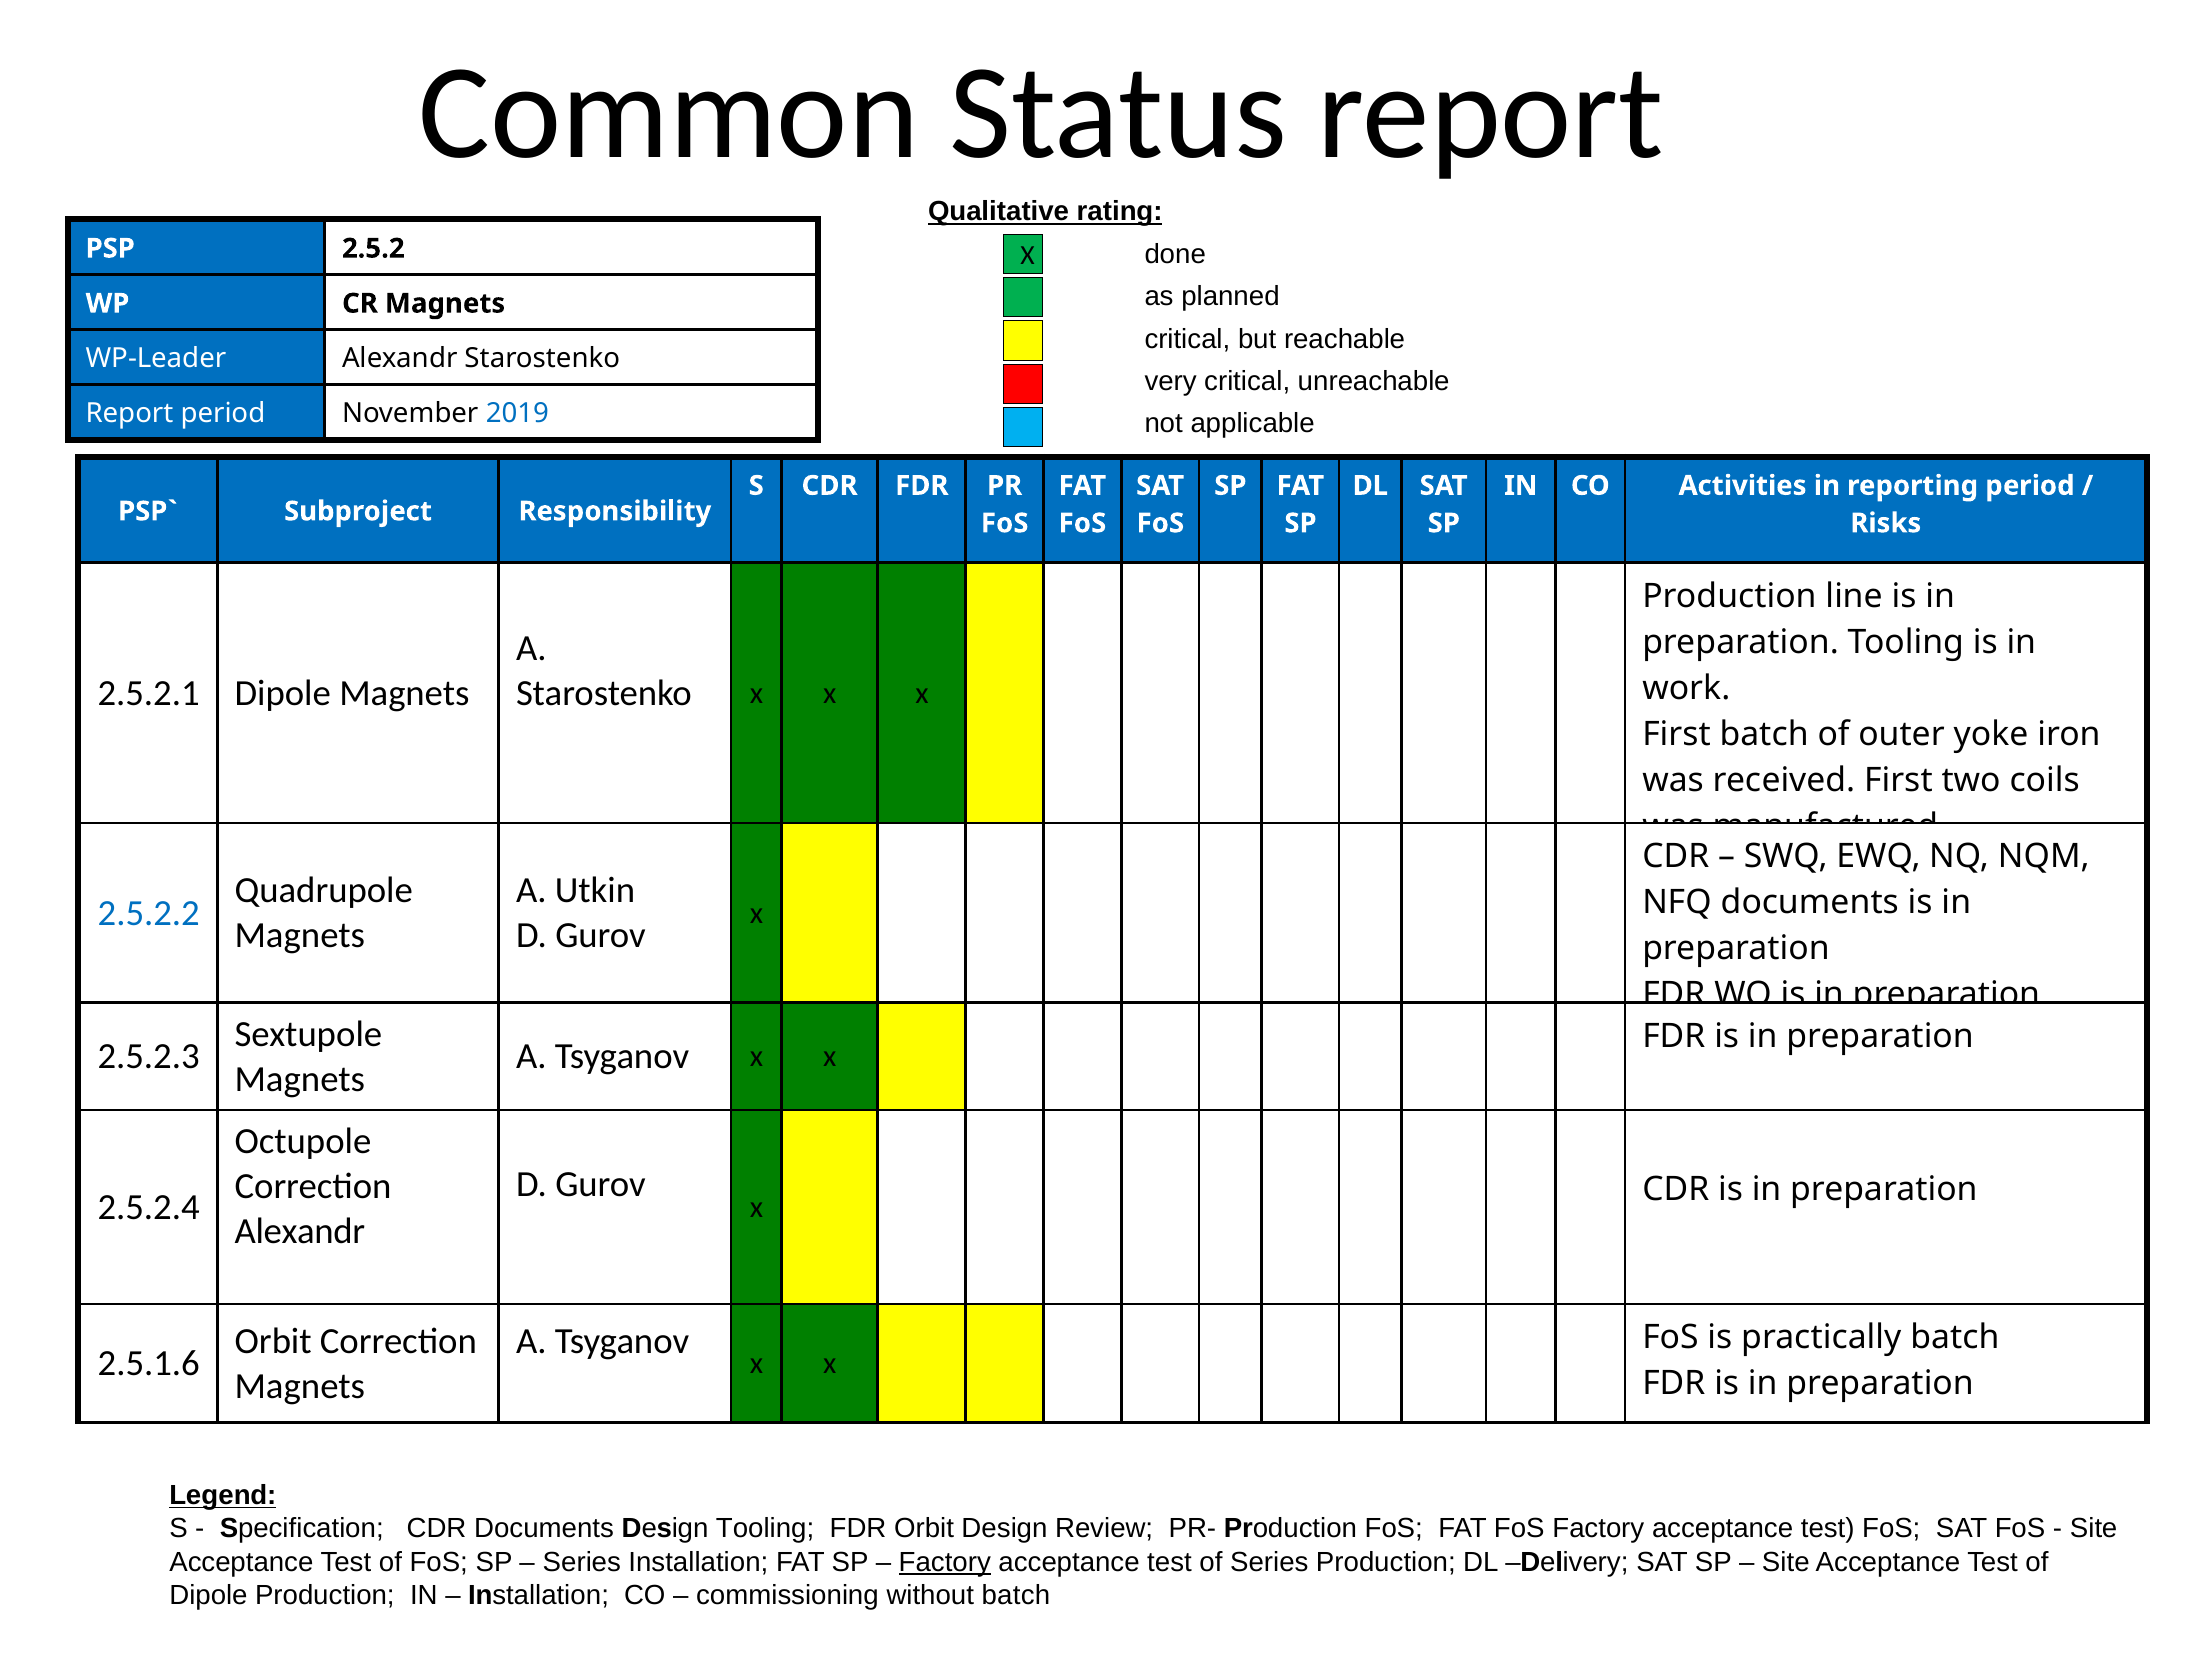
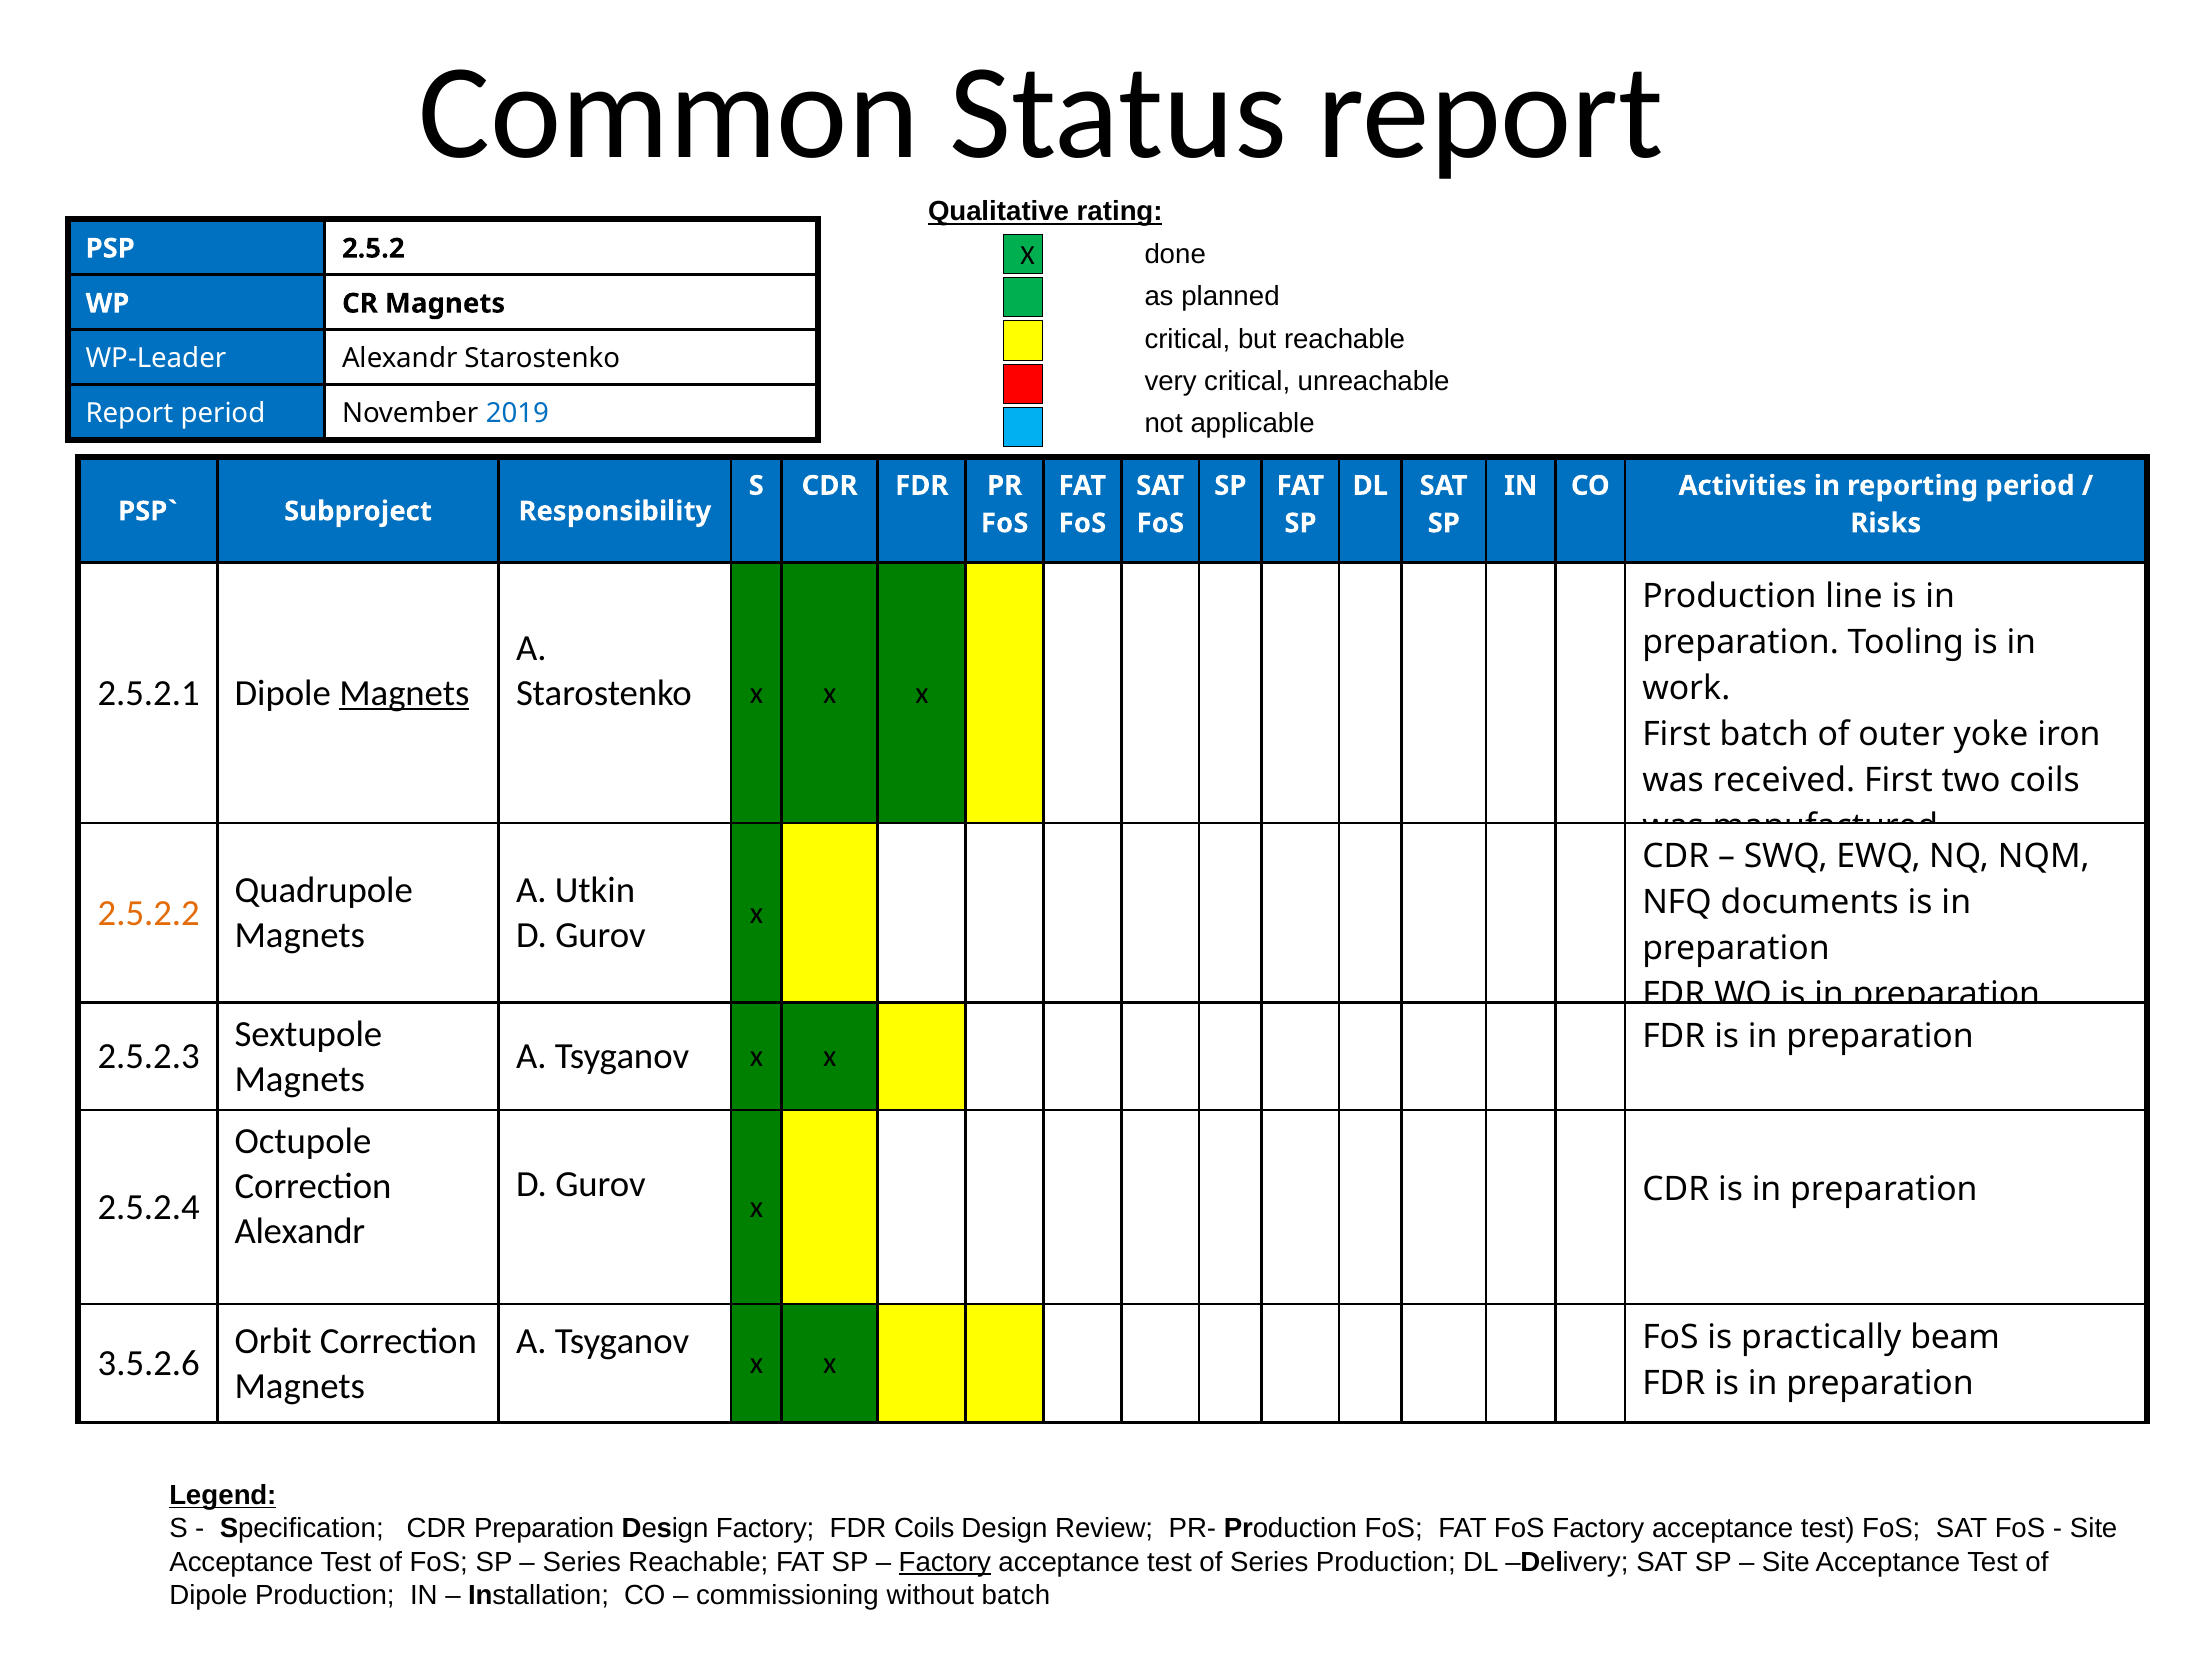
Magnets underline: none -> present (404, 693)
2.5.2.2 colour: blue -> orange (149, 913)
practically batch: batch -> beam (1955, 1337)
2.5.1.6: 2.5.1.6 -> 3.5.2.6 (149, 1364)
CDR Documents: Documents -> Preparation (544, 1529)
Design Tooling: Tooling -> Factory (765, 1529)
FDR Orbit: Orbit -> Coils (924, 1529)
Series Installation: Installation -> Reachable (698, 1562)
